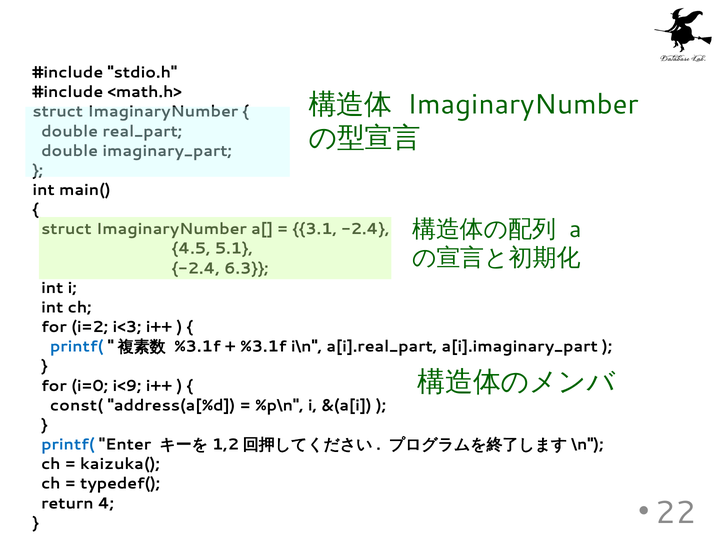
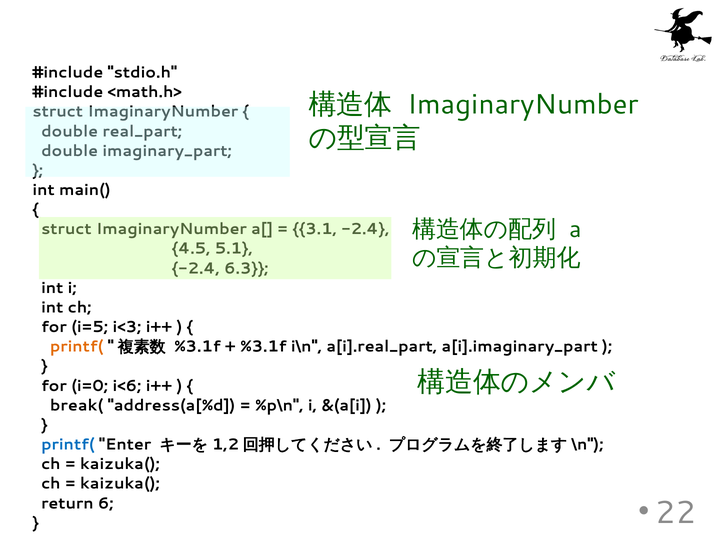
i=2: i=2 -> i=5 (90, 327)
printf( colour: blue -> orange (77, 347)
i<9: i<9 -> i<6 (127, 386)
const(: const( -> break( (77, 406)
typedef(: typedef( -> kaizuka( (120, 484)
4: 4 -> 6 (106, 503)
